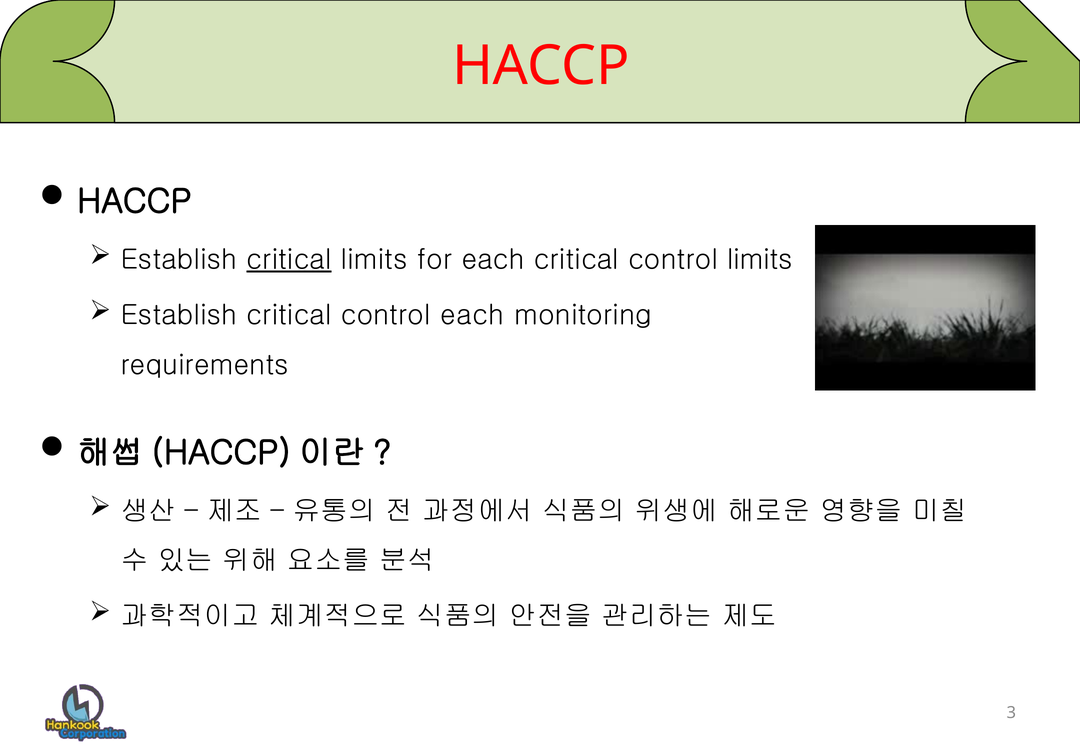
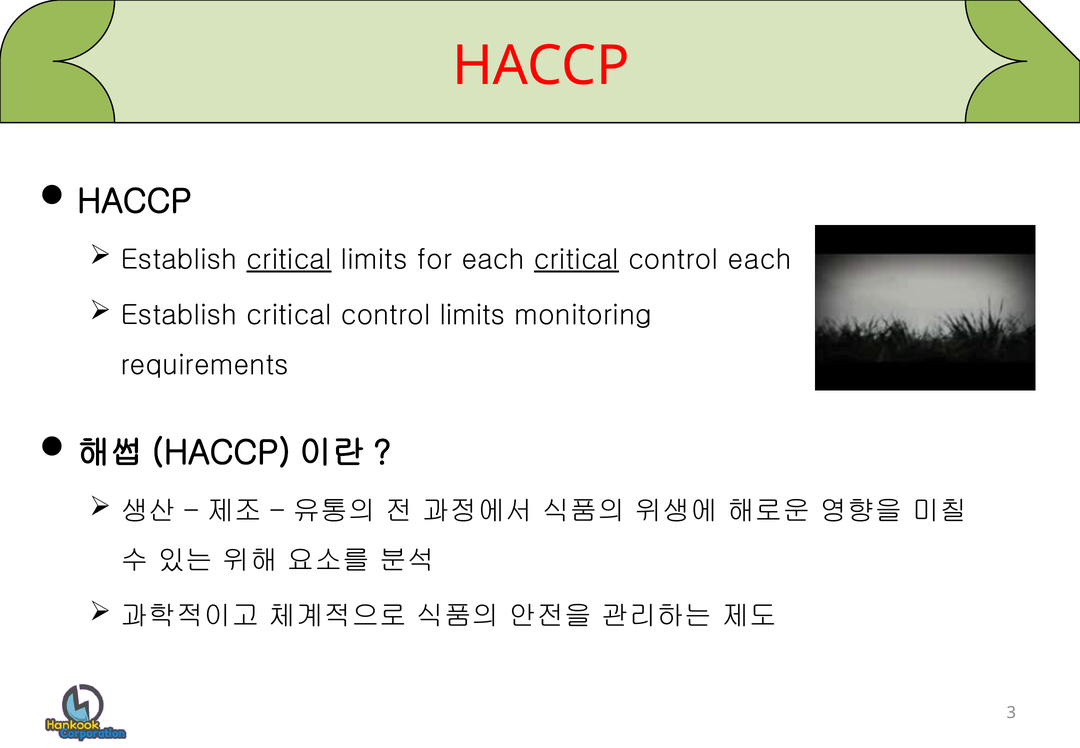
critical underline: none -> present (576, 260)
control limits: limits -> each (760, 260)
control each: each -> limits (472, 315)
